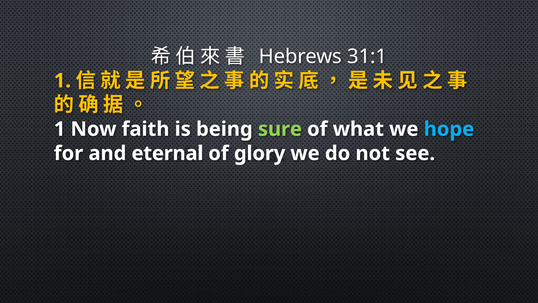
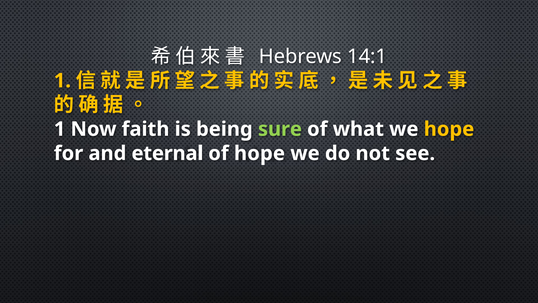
31:1: 31:1 -> 14:1 (367, 56)
hope colour: light blue -> yellow (449, 129)
of glory: glory -> hope (259, 153)
